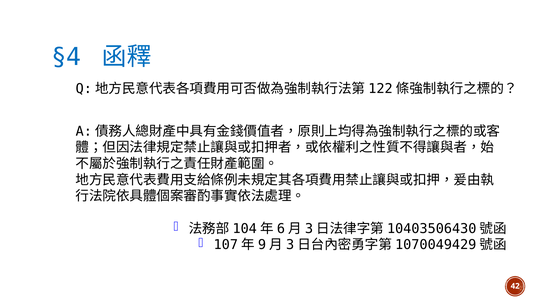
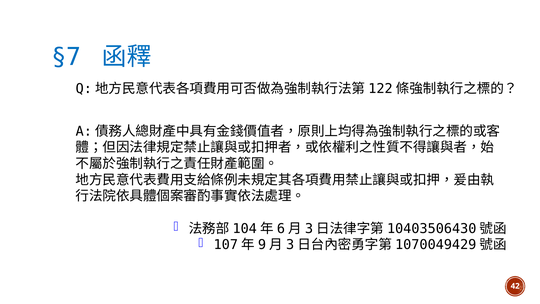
§4: §4 -> §7 (66, 57)
